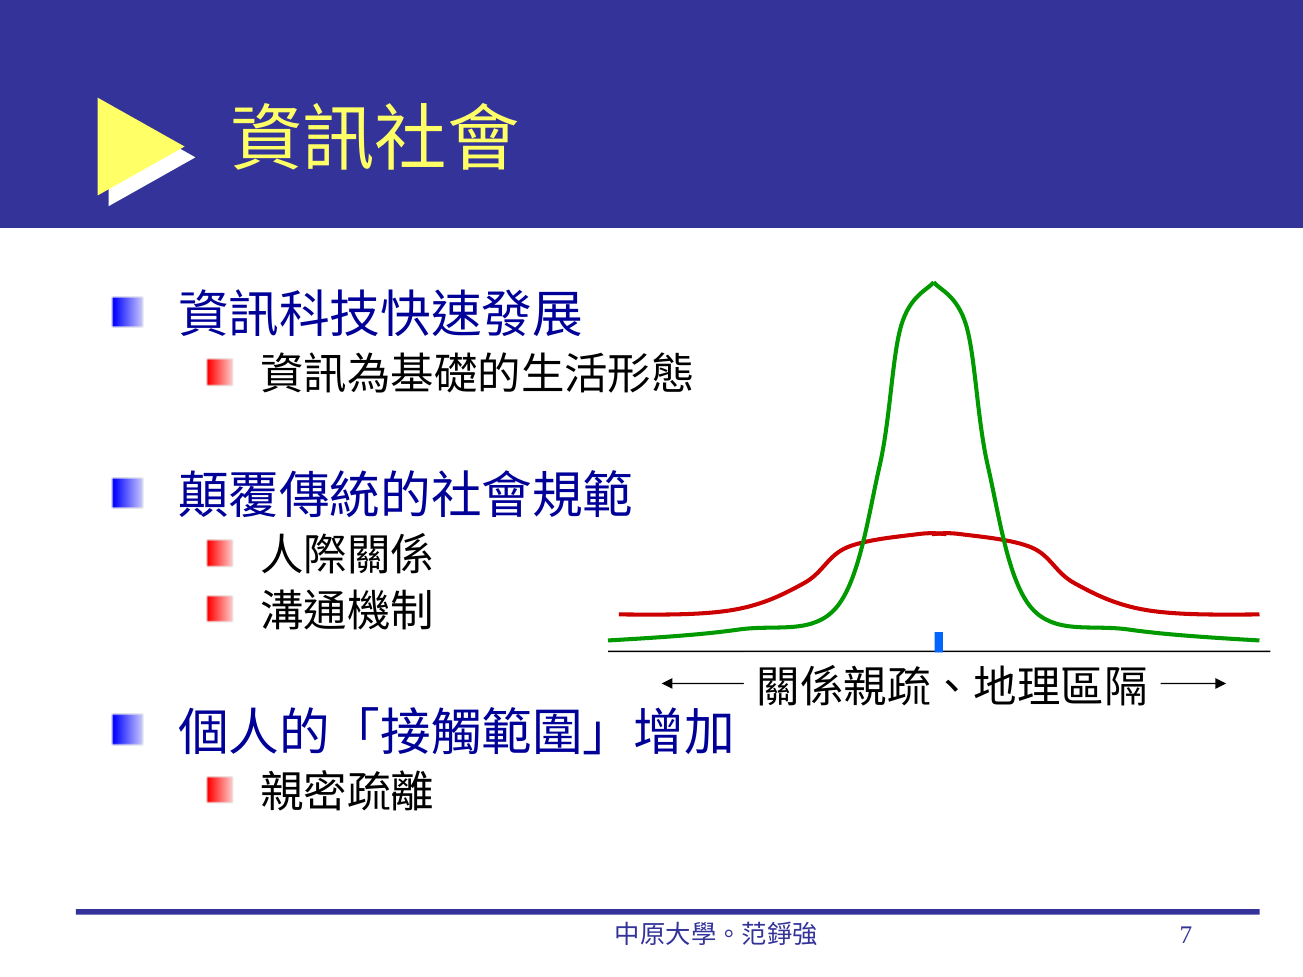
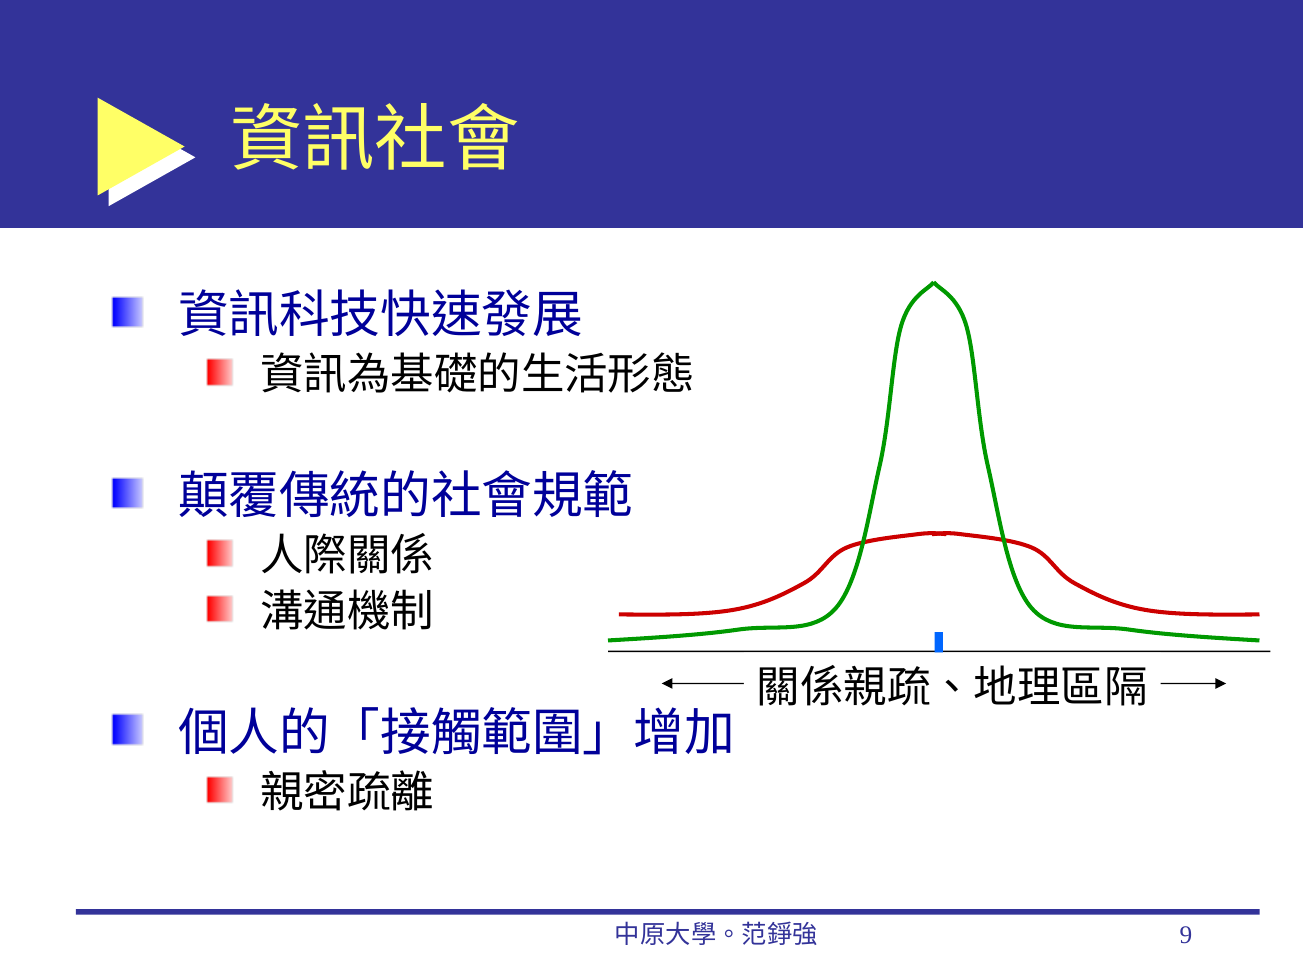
7: 7 -> 9 (1186, 936)
